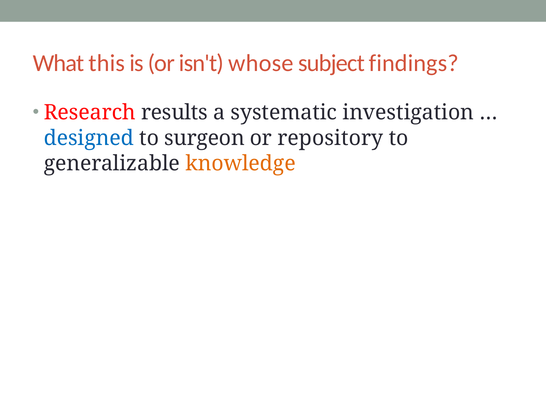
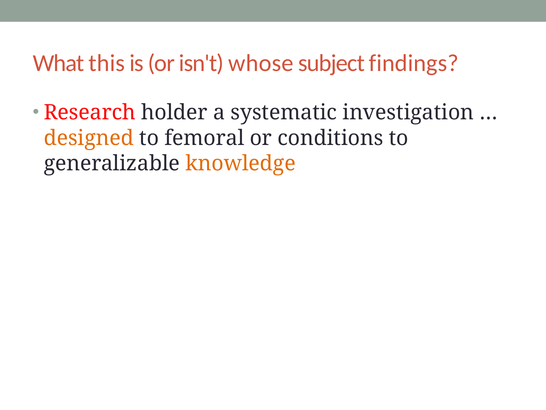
results: results -> holder (174, 112)
designed colour: blue -> orange (89, 138)
surgeon: surgeon -> femoral (204, 138)
repository: repository -> conditions (330, 138)
